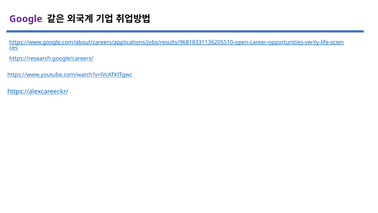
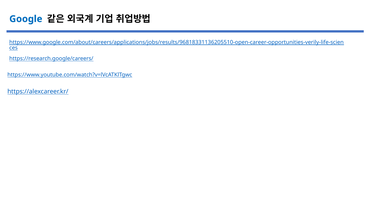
Google colour: purple -> blue (26, 19)
